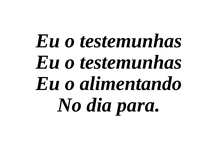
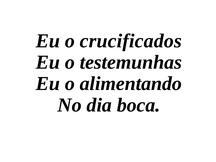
testemunhas: testemunhas -> crucificados (131, 41)
para: para -> boca (139, 105)
